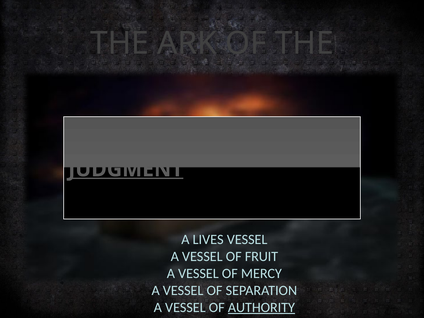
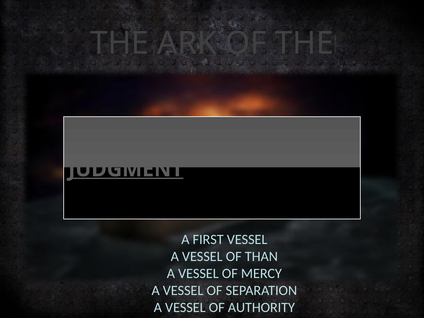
LIVES: LIVES -> FIRST (208, 240)
FRUIT: FRUIT -> THAN (261, 257)
AUTHORITY underline: present -> none (261, 307)
